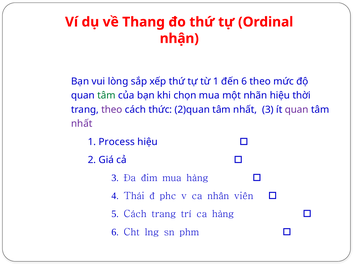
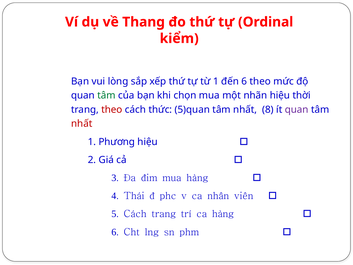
nhận: nhận -> kiểm (179, 38)
theo colour: purple -> red (112, 109)
2)quan: 2)quan -> 5)quan (192, 109)
nhất 3: 3 -> 8 (268, 109)
nhất colour: purple -> red (82, 124)
Process: Process -> Phương (117, 142)
